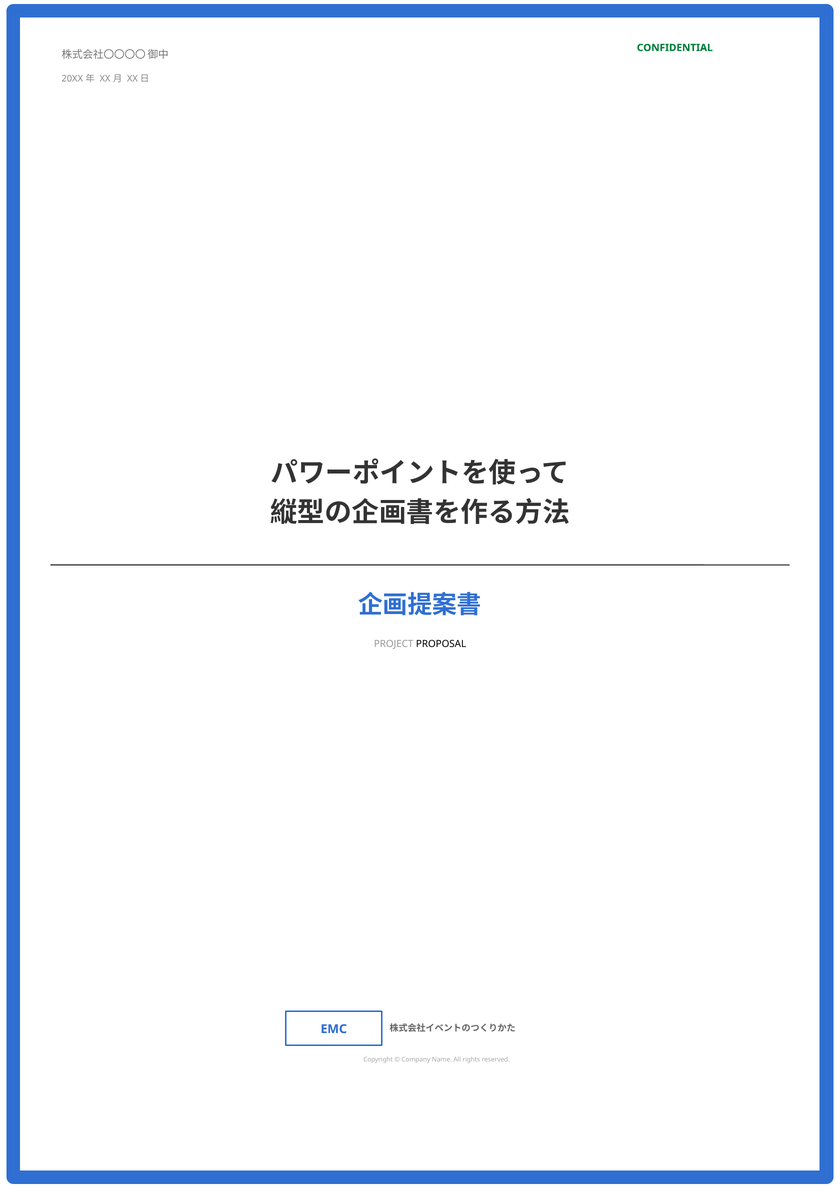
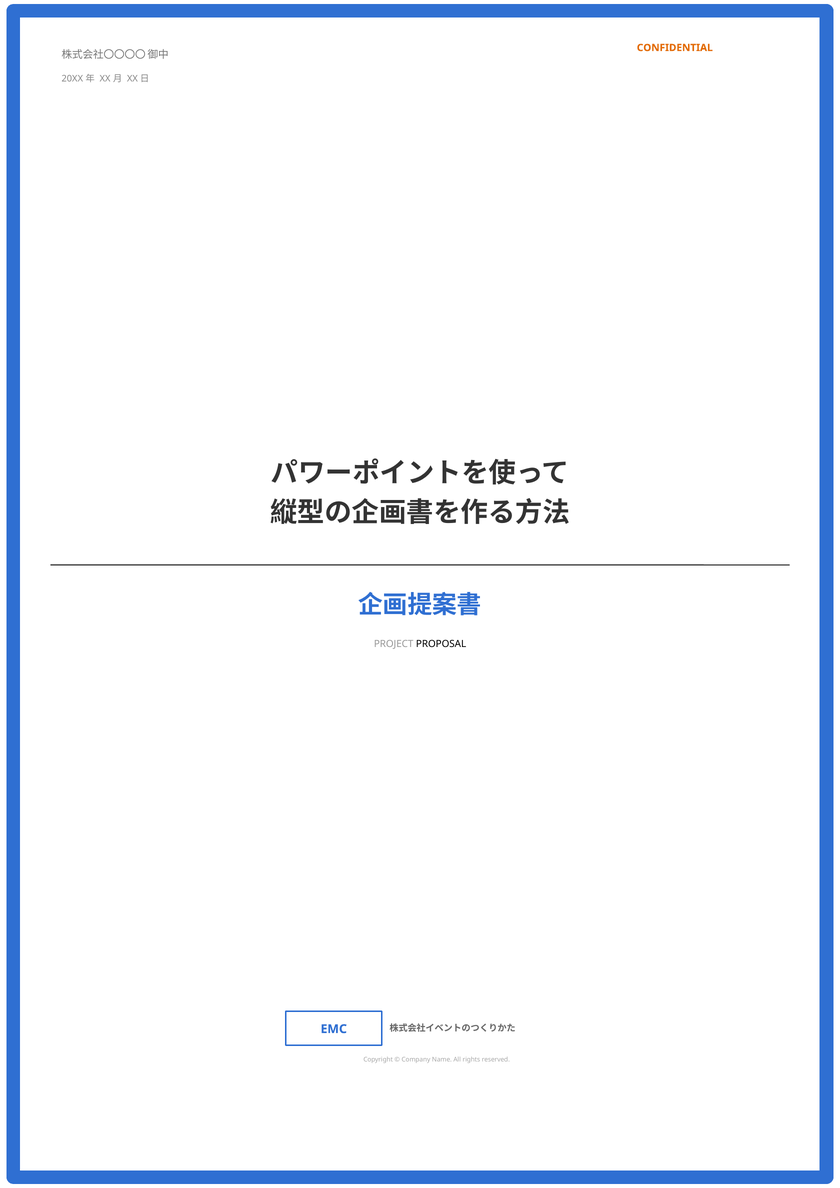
CONFIDENTIAL colour: green -> orange (675, 48)
